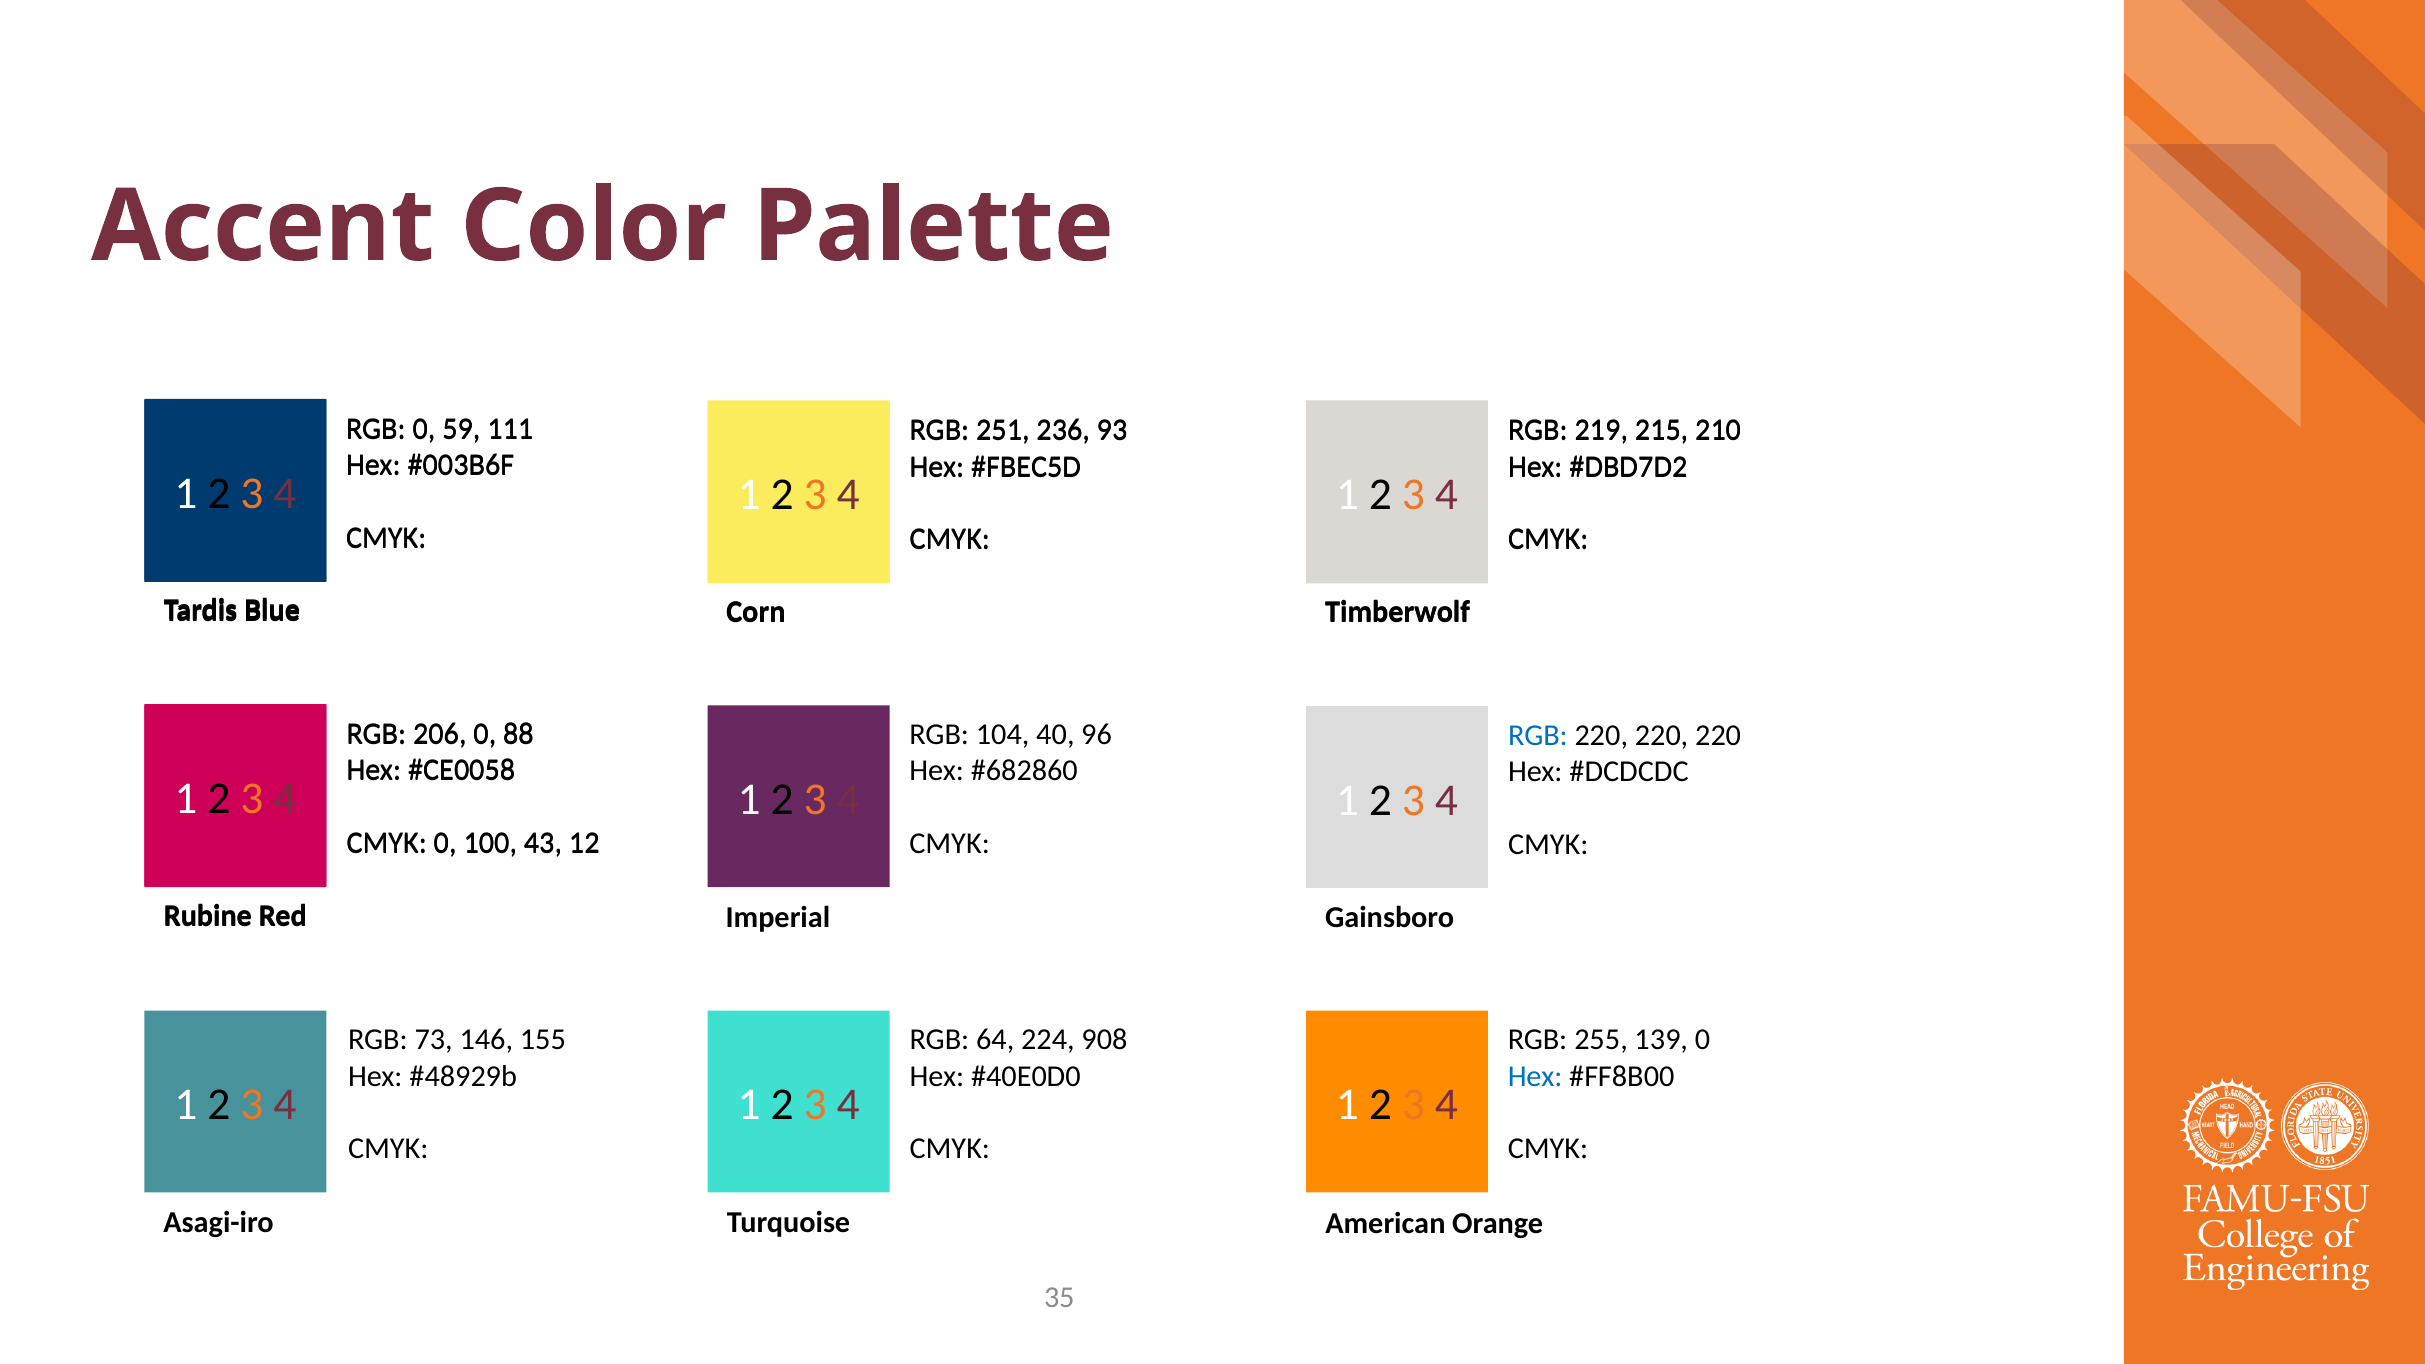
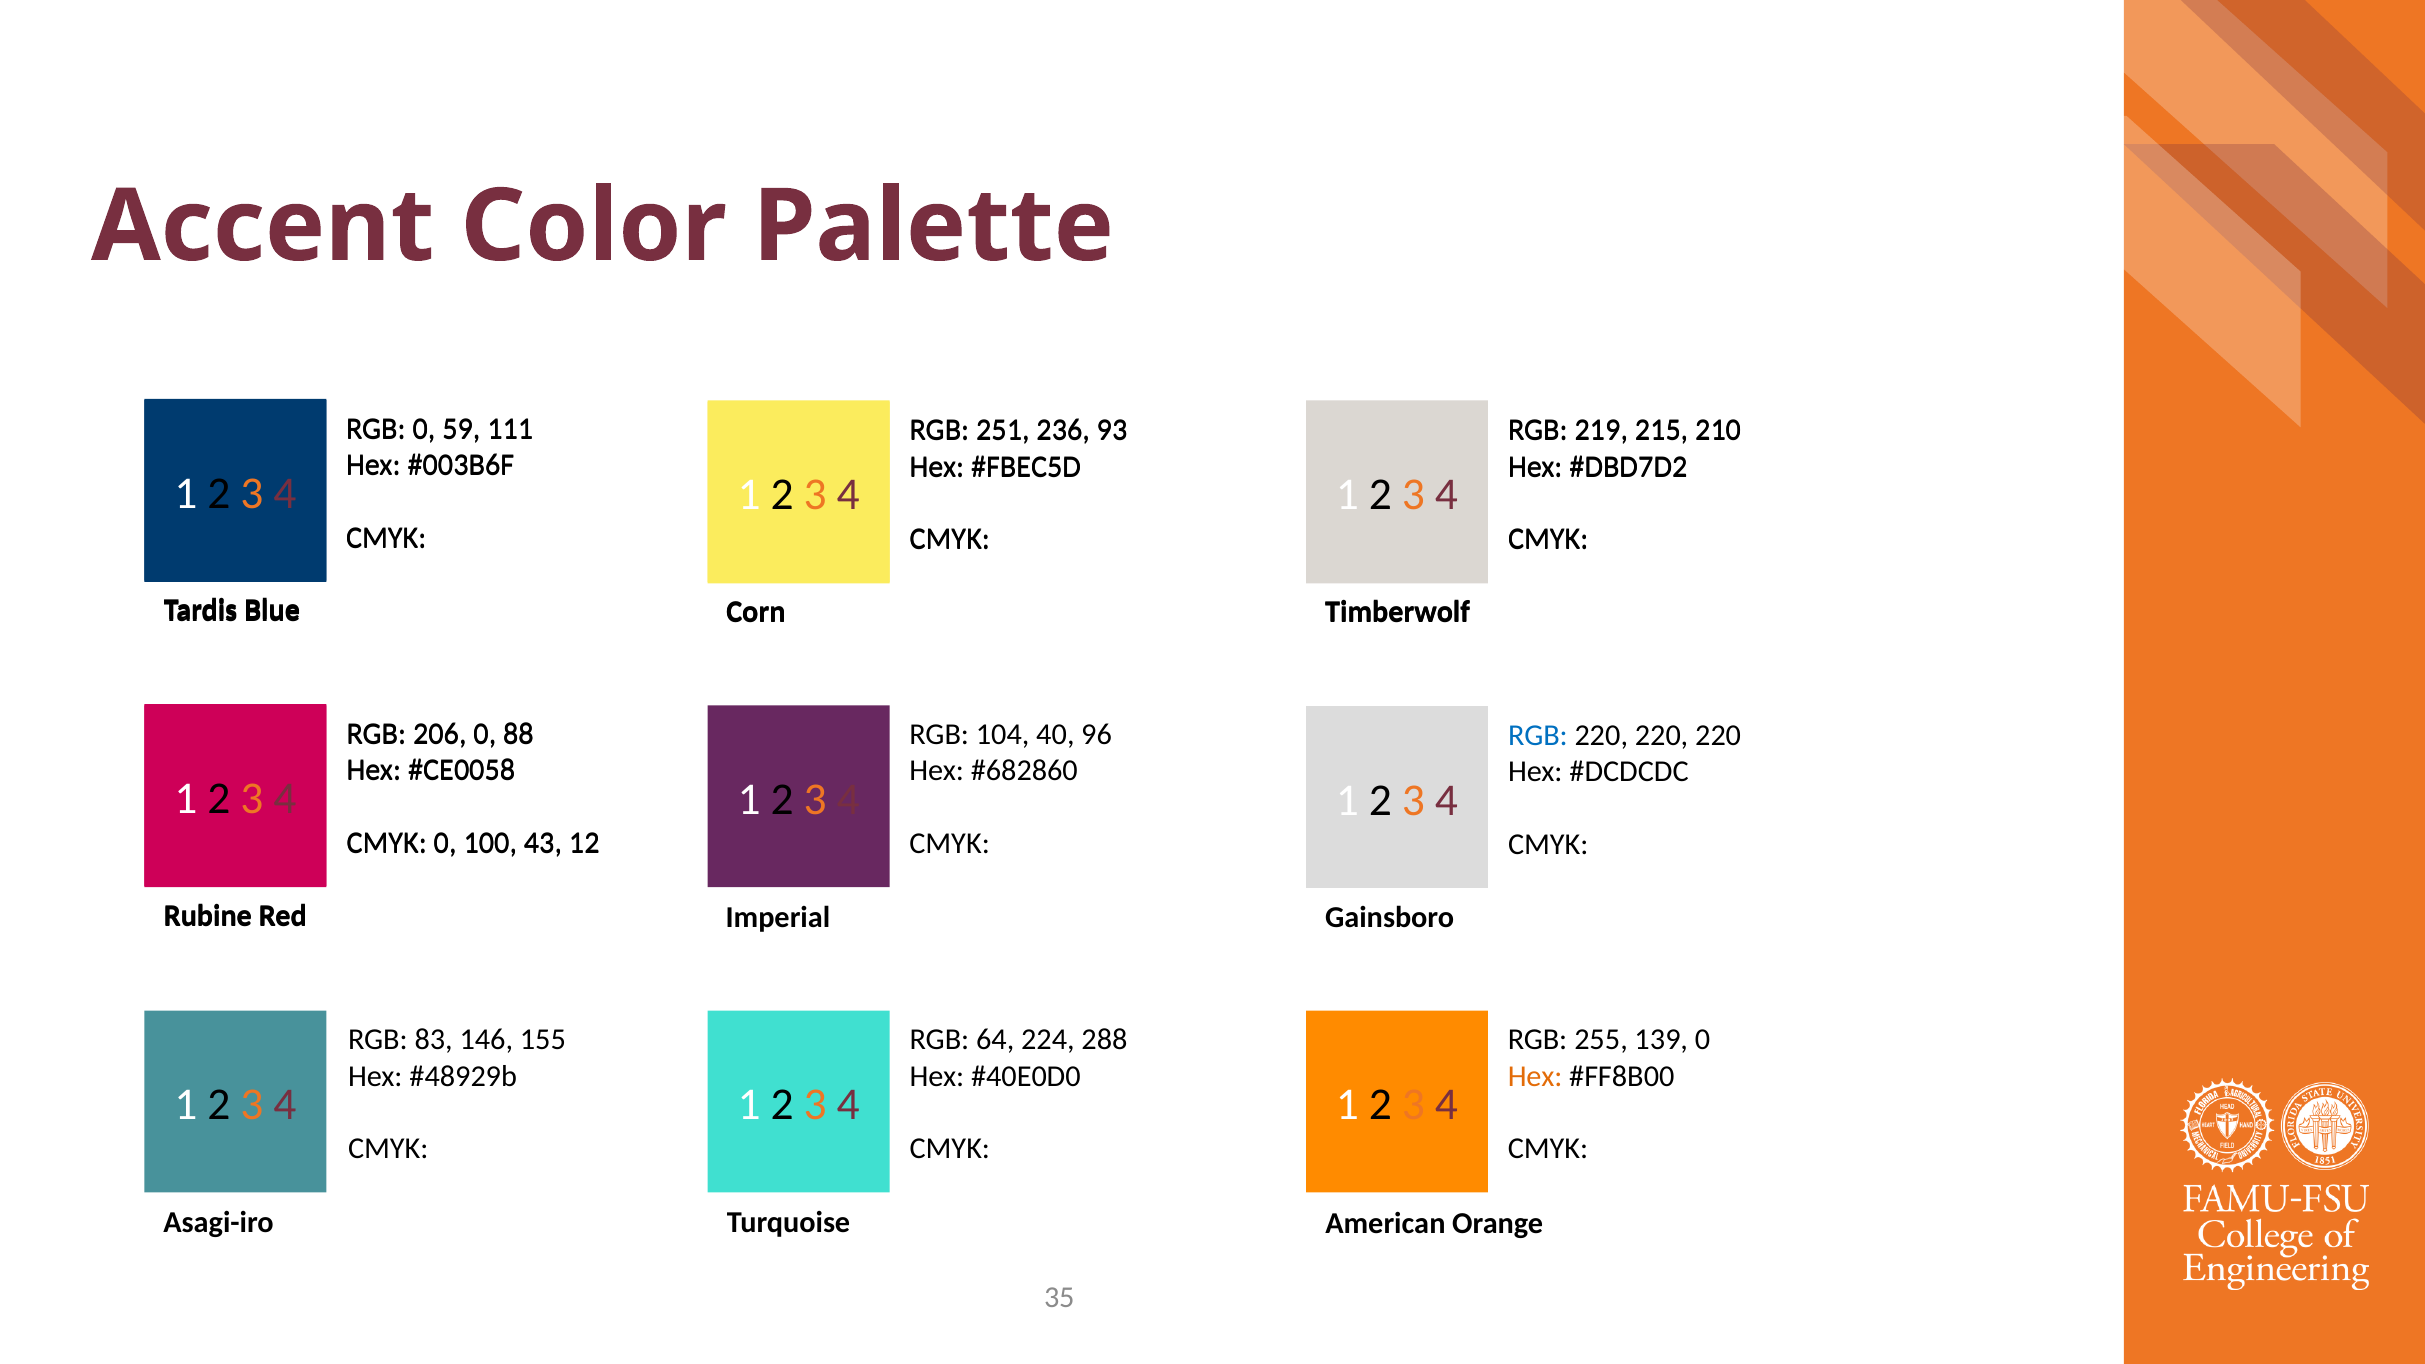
73: 73 -> 83 (434, 1040)
908: 908 -> 288 (1104, 1040)
Hex colour: blue -> orange (1535, 1076)
